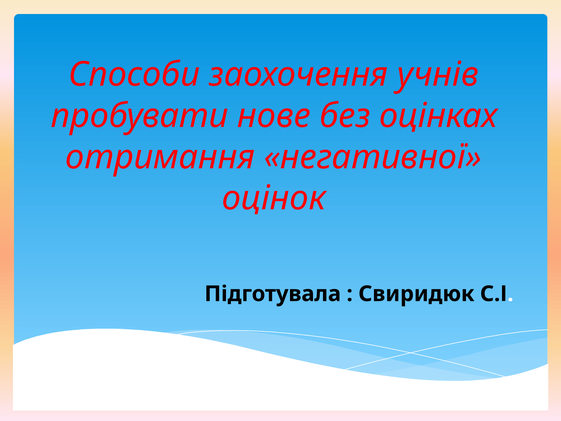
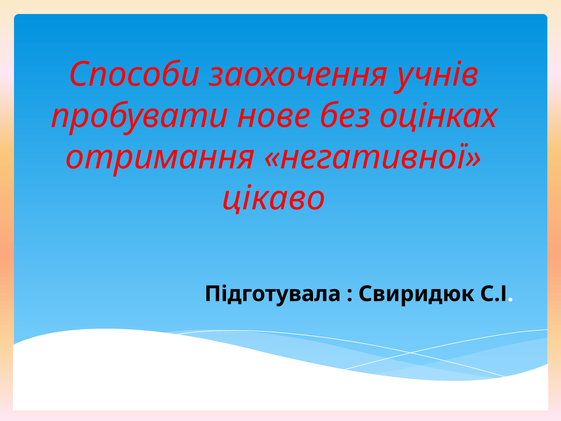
оцінок: оцінок -> цікаво (274, 198)
